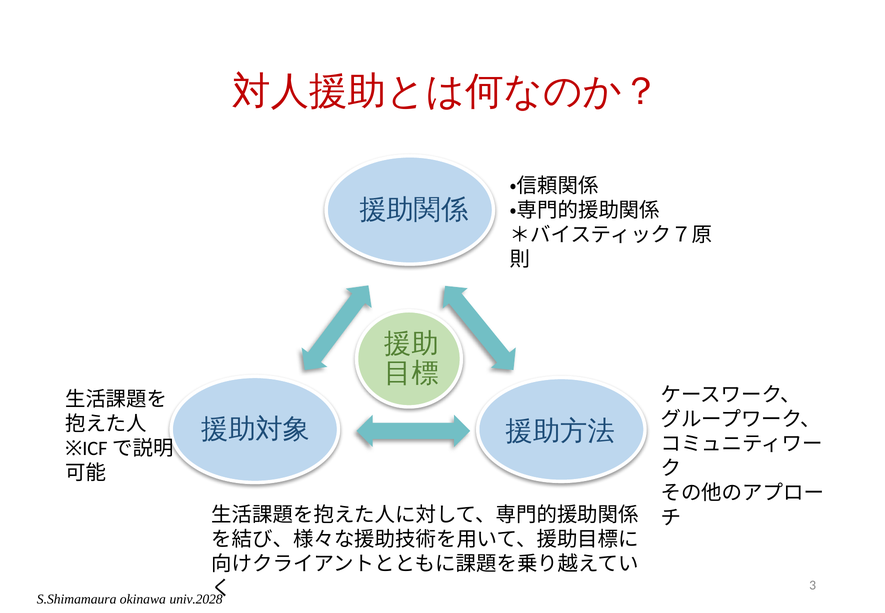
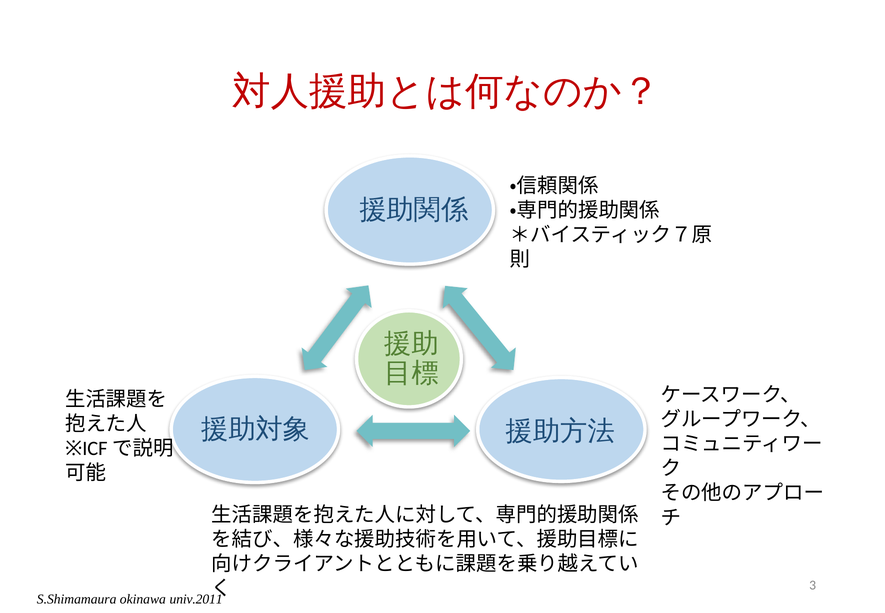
univ.2028: univ.2028 -> univ.2011 (196, 599)
